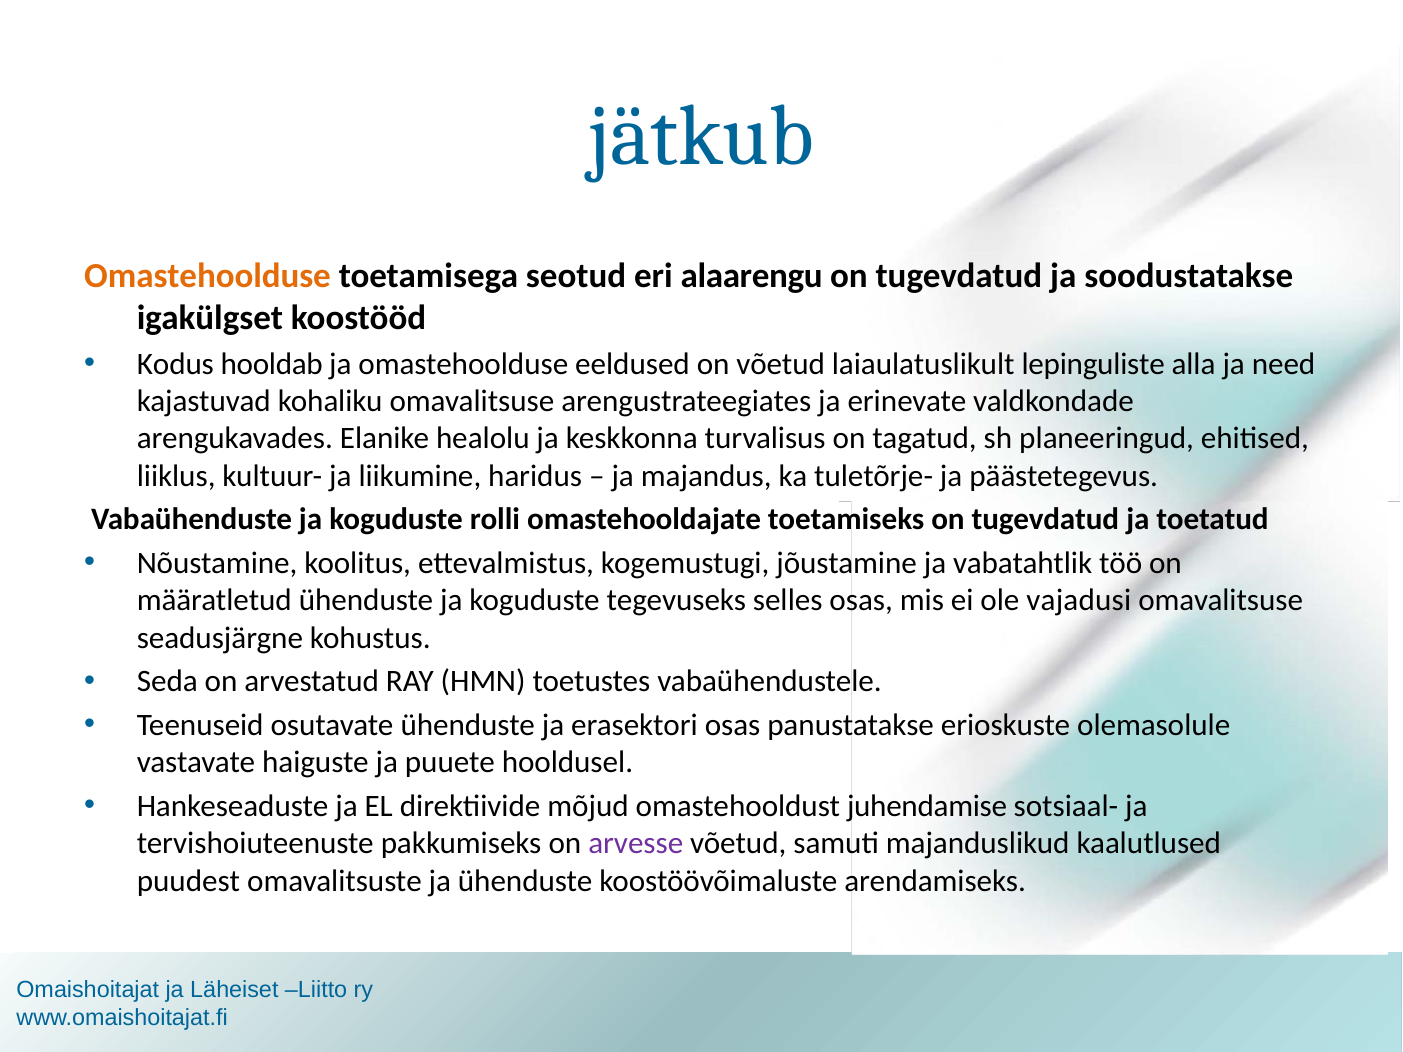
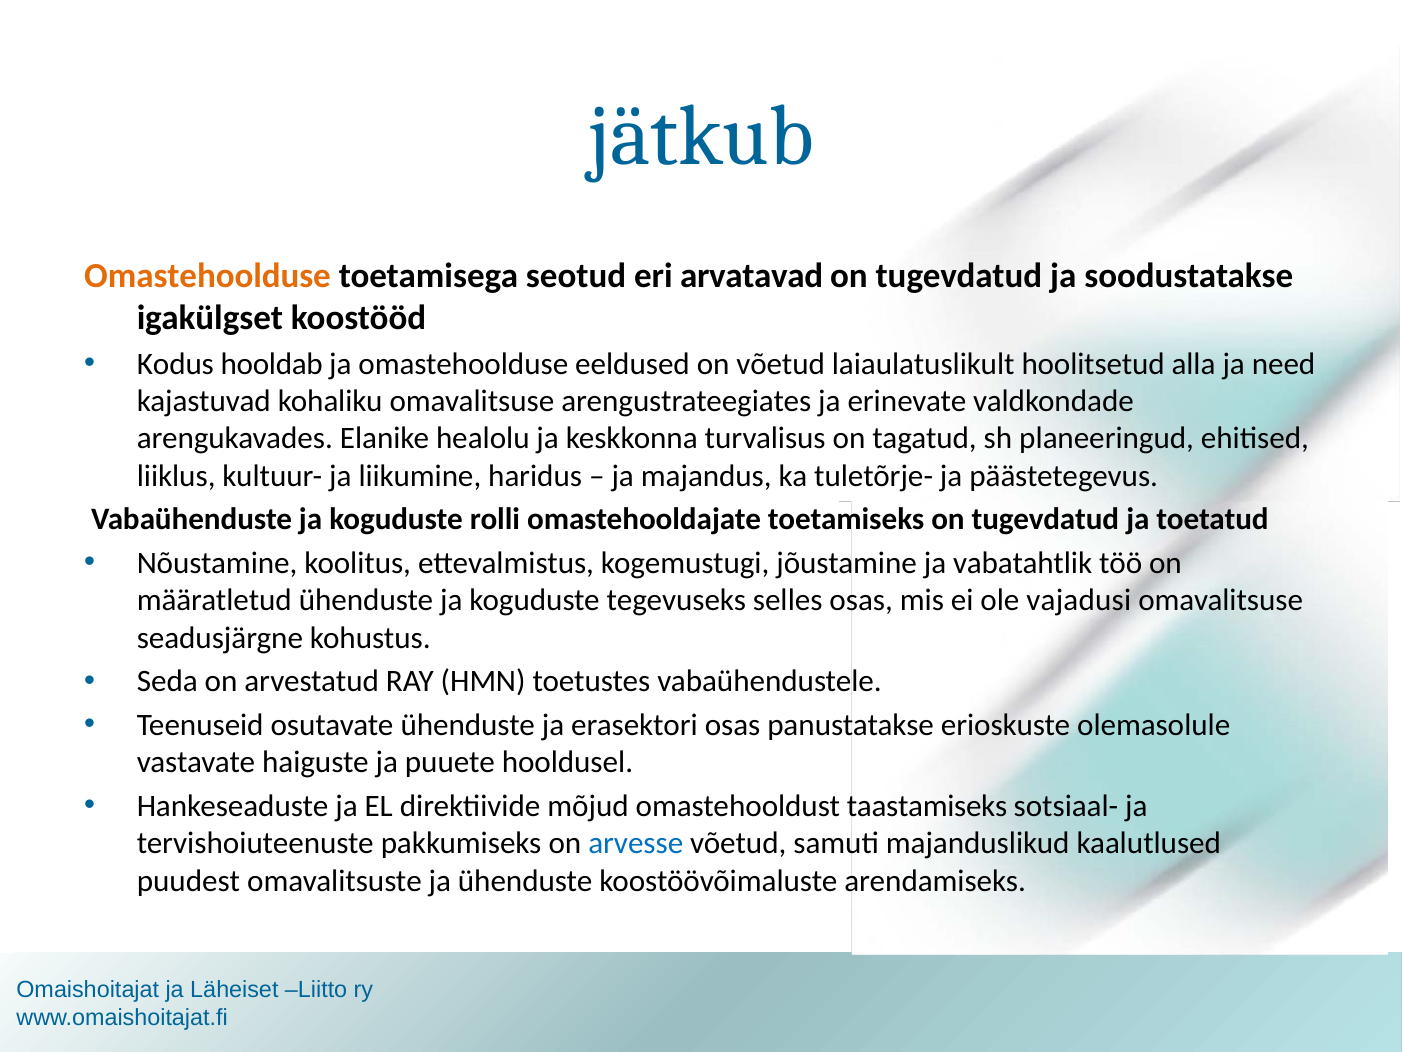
alaarengu: alaarengu -> arvatavad (752, 276)
lepinguliste: lepinguliste -> hoolitsetud (1093, 364)
juhendamise: juhendamise -> taastamiseks (927, 806)
arvesse colour: purple -> blue (636, 844)
